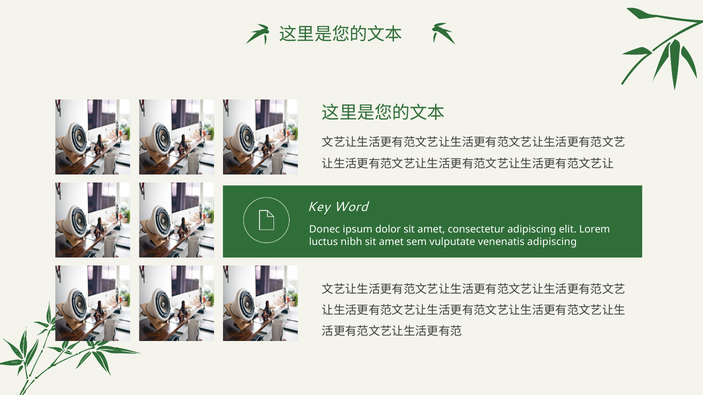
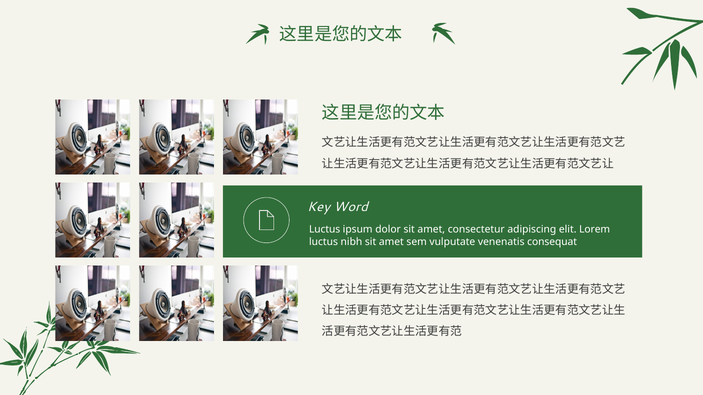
Donec: Donec -> Luctus (325, 230)
venenatis adipiscing: adipiscing -> consequat (552, 242)
